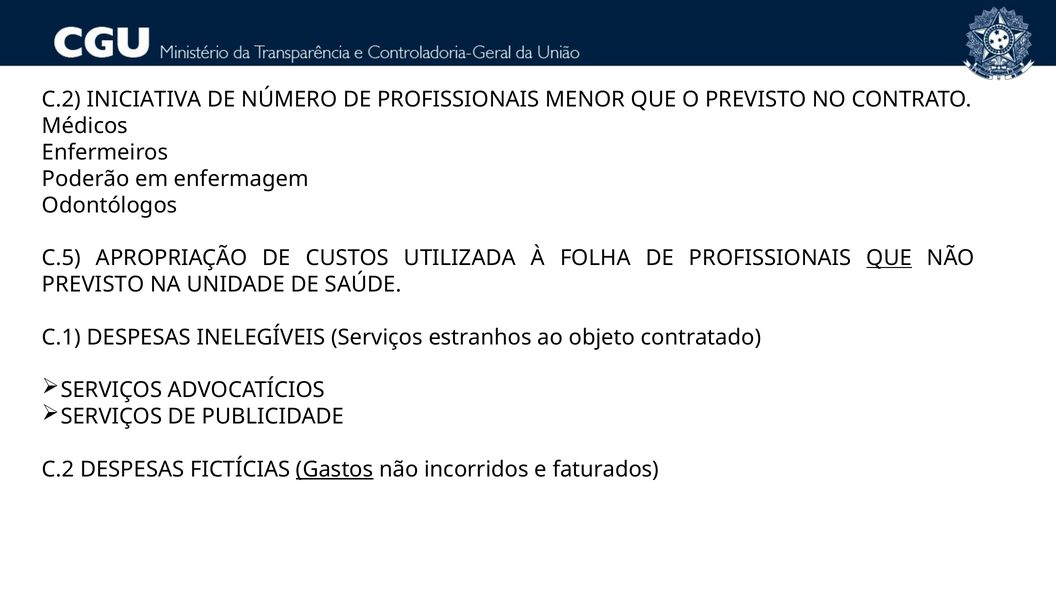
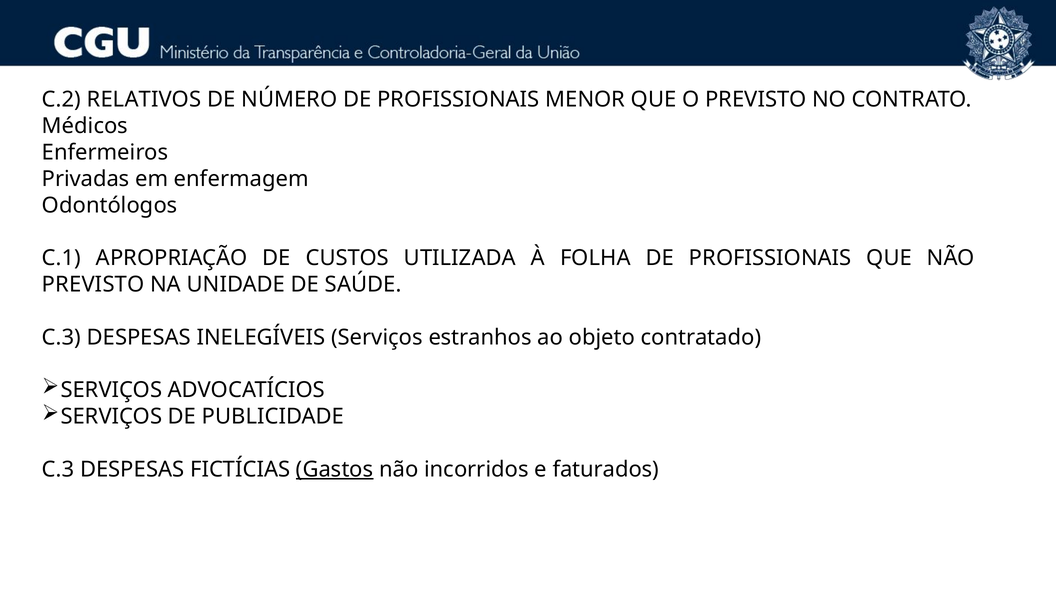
INICIATIVA: INICIATIVA -> RELATIVOS (144, 100)
Poderão: Poderão -> Privadas (86, 179)
C.5: C.5 -> C.1 (61, 258)
QUE underline: present -> none (889, 258)
C.1: C.1 -> C.3 (61, 337)
C.2: C.2 -> C.3 (58, 469)
